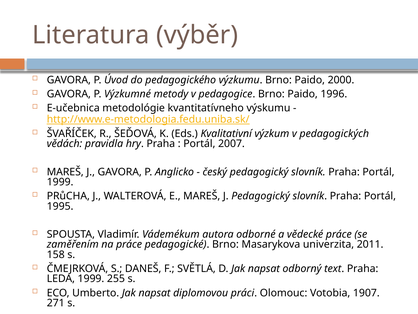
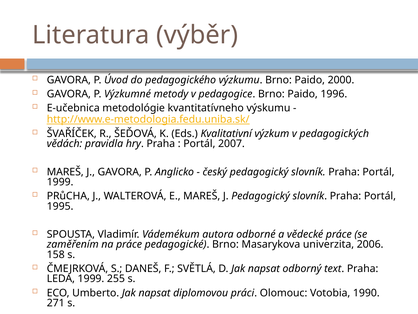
2011: 2011 -> 2006 (370, 244)
1907: 1907 -> 1990 (366, 292)
